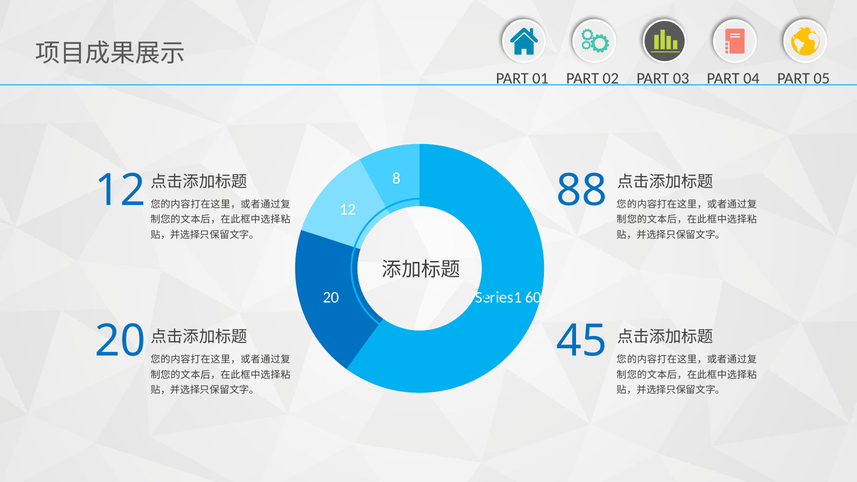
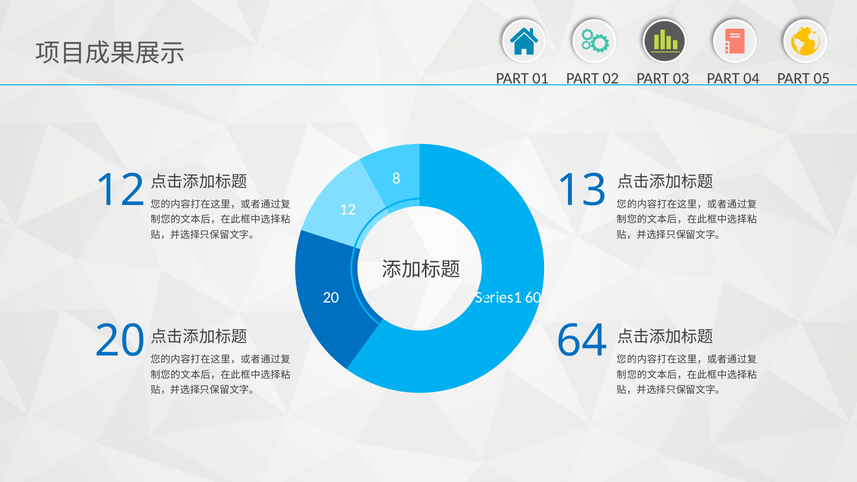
88: 88 -> 13 (582, 191)
45: 45 -> 64 (582, 341)
